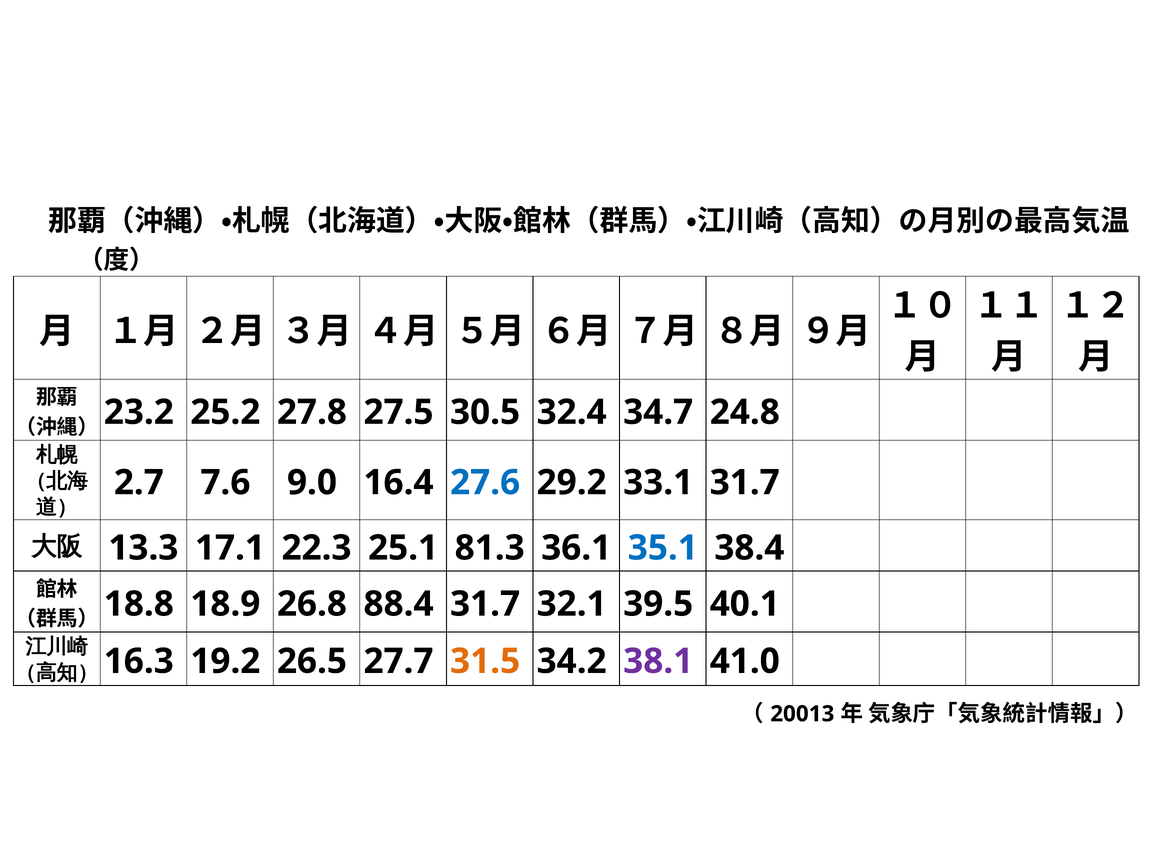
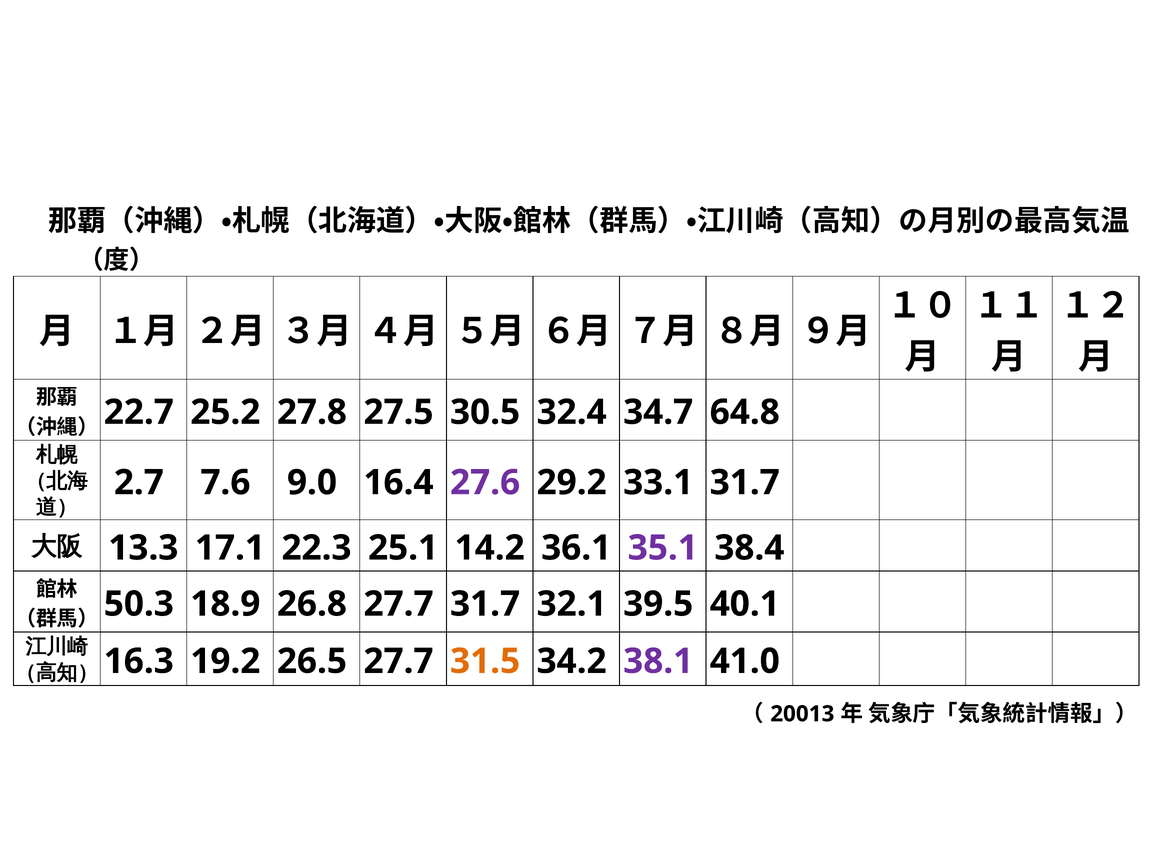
23.2: 23.2 -> 22.7 (139, 412)
24.8: 24.8 -> 64.8 (745, 412)
27.6 colour: blue -> purple (485, 482)
81.3: 81.3 -> 14.2 (490, 548)
35.1 colour: blue -> purple (663, 548)
18.8: 18.8 -> 50.3 (139, 604)
26.8 88.4: 88.4 -> 27.7 (399, 604)
